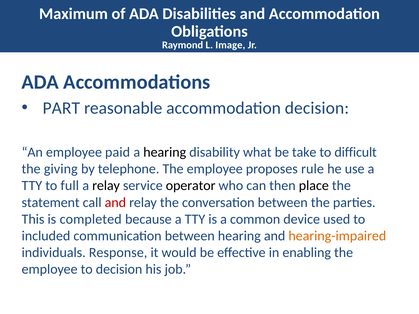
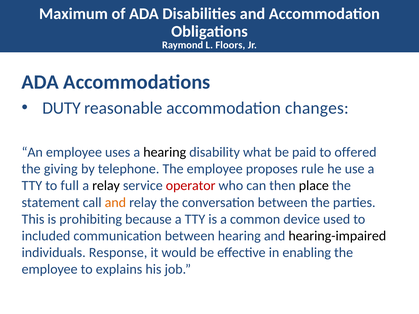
Image: Image -> Floors (230, 45)
PART: PART -> DUTY (61, 108)
accommodation decision: decision -> changes (317, 108)
paid: paid -> uses (118, 152)
take: take -> paid (304, 152)
difficult: difficult -> offered (356, 152)
operator colour: black -> red (191, 186)
and colour: red -> orange (115, 203)
completed: completed -> prohibiting (91, 219)
hearing-impaired colour: orange -> black (337, 236)
to decision: decision -> explains (119, 270)
